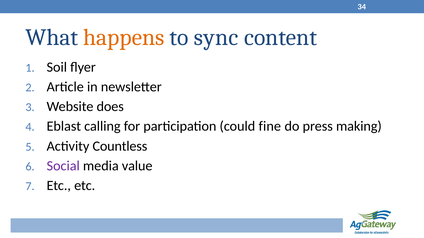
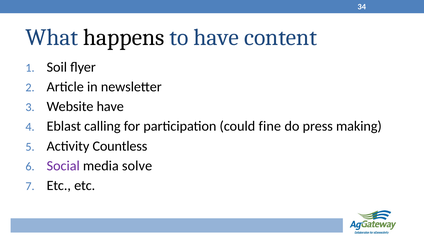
happens colour: orange -> black (124, 37)
to sync: sync -> have (216, 37)
Website does: does -> have (110, 107)
value: value -> solve (137, 166)
